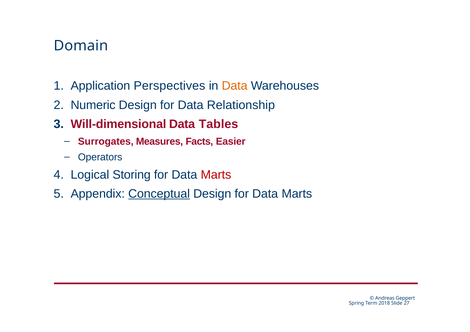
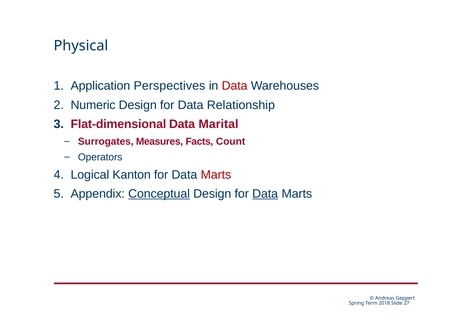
Domain: Domain -> Physical (81, 46)
Data colour: orange -> red (235, 86)
Will-dimensional: Will-dimensional -> Flat-dimensional (118, 124)
Tables: Tables -> Marital (219, 124)
Easier: Easier -> Count (231, 142)
Storing: Storing -> Kanton (132, 175)
Data underline: none -> present (265, 194)
